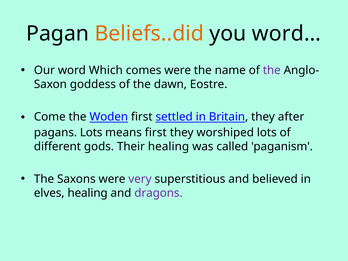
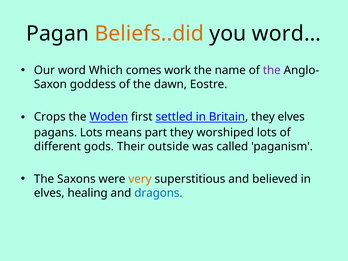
comes were: were -> work (178, 70)
Come: Come -> Crops (50, 117)
they after: after -> elves (291, 117)
means first: first -> part (156, 133)
Their healing: healing -> outside (168, 147)
very colour: purple -> orange (140, 179)
dragons colour: purple -> blue (158, 193)
